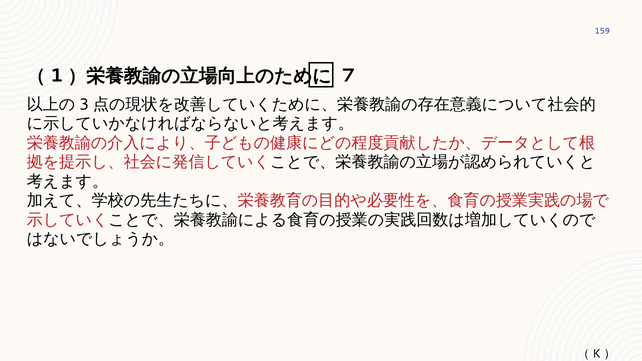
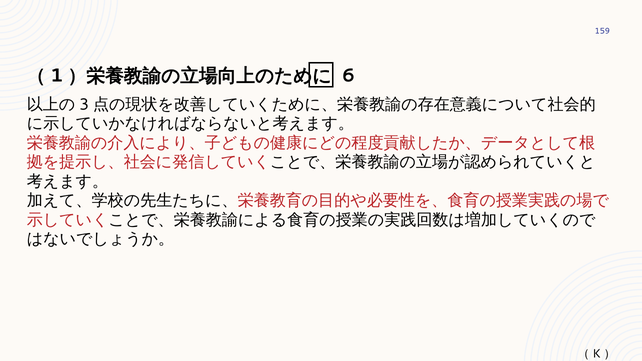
7: 7 -> 6 (349, 76)
